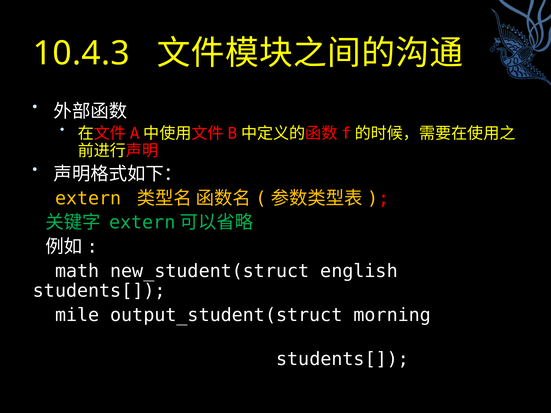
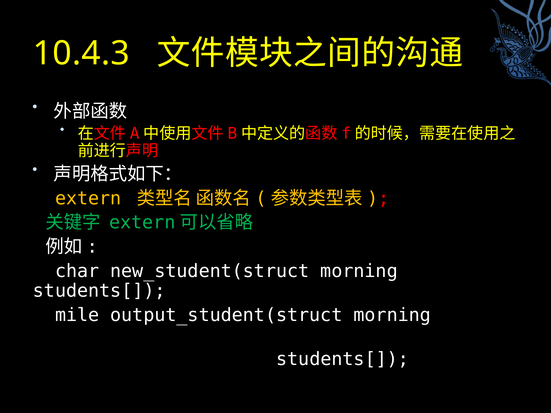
math: math -> char (77, 271)
new_student(struct english: english -> morning (359, 271)
